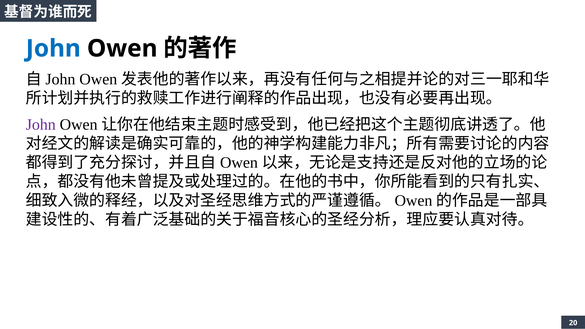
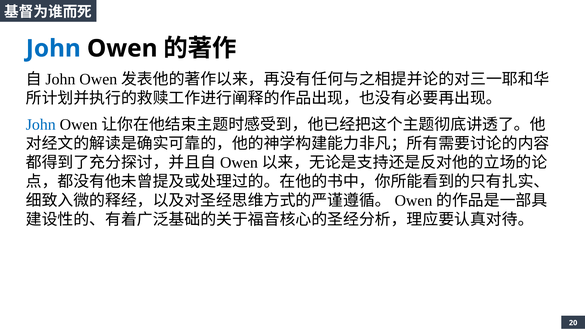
John colour: purple -> blue (41, 125)
